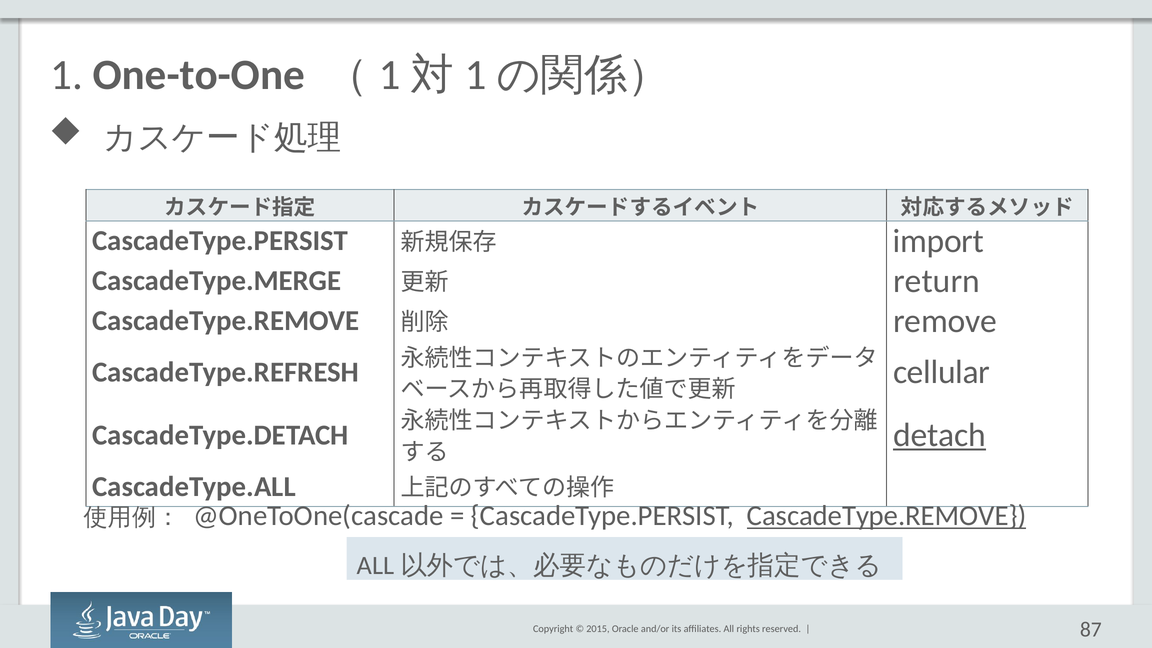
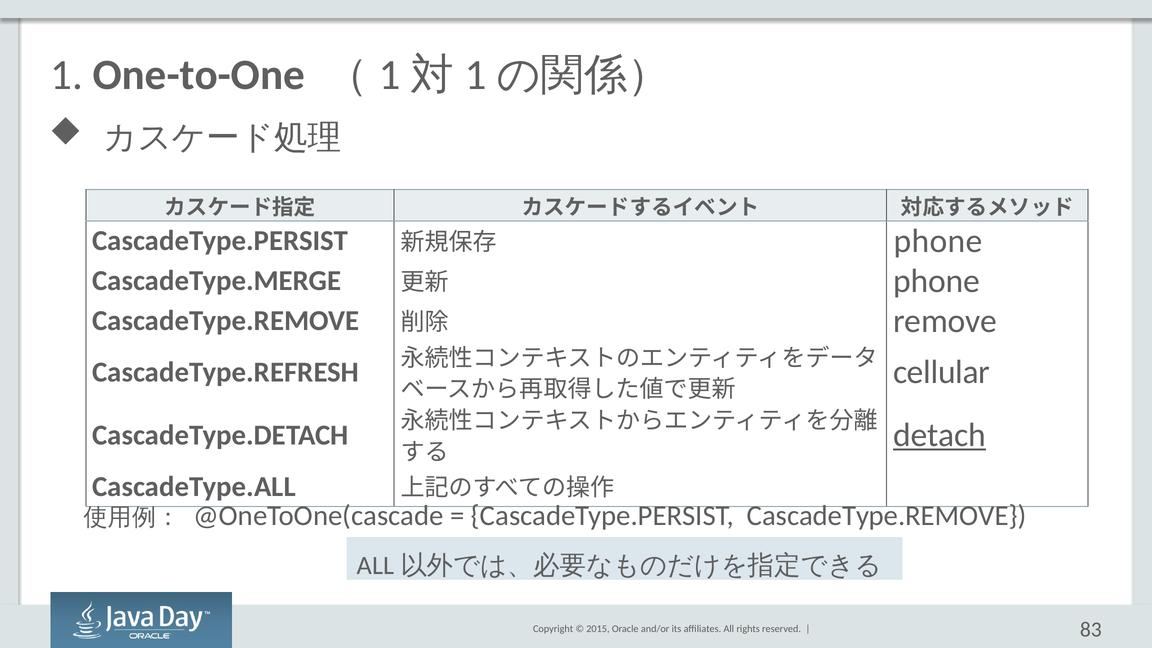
import: import -> phone (938, 241)
return: return -> phone (937, 281)
CascadeType.REMOVE underline: present -> none (887, 516)
87: 87 -> 83 (1091, 630)
